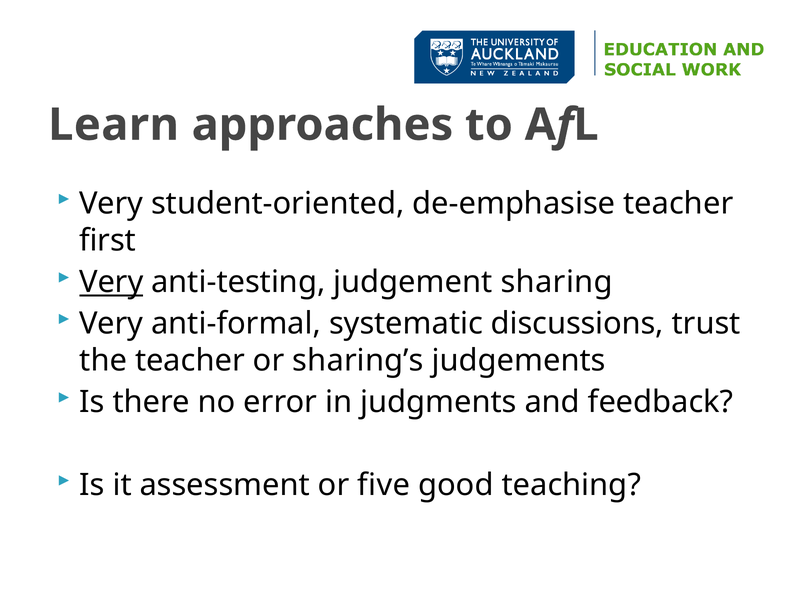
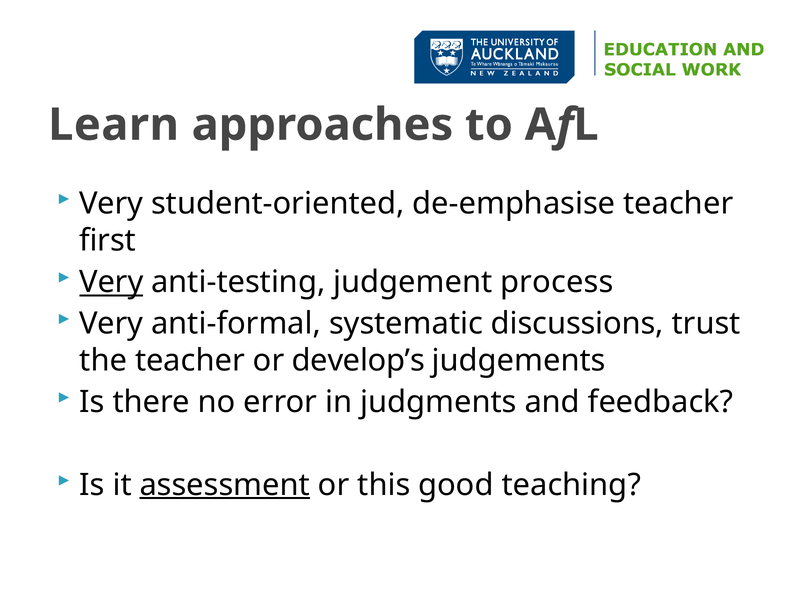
sharing: sharing -> process (557, 282)
sharing’s: sharing’s -> develop’s (358, 361)
assessment underline: none -> present (225, 485)
five: five -> this (384, 485)
